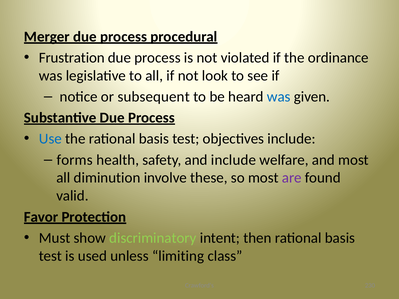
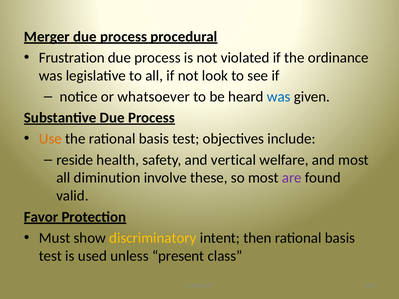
subsequent: subsequent -> whatsoever (154, 97)
Use colour: blue -> orange (50, 139)
forms: forms -> reside (75, 160)
and include: include -> vertical (234, 160)
discriminatory colour: light green -> yellow (153, 238)
limiting: limiting -> present (178, 256)
